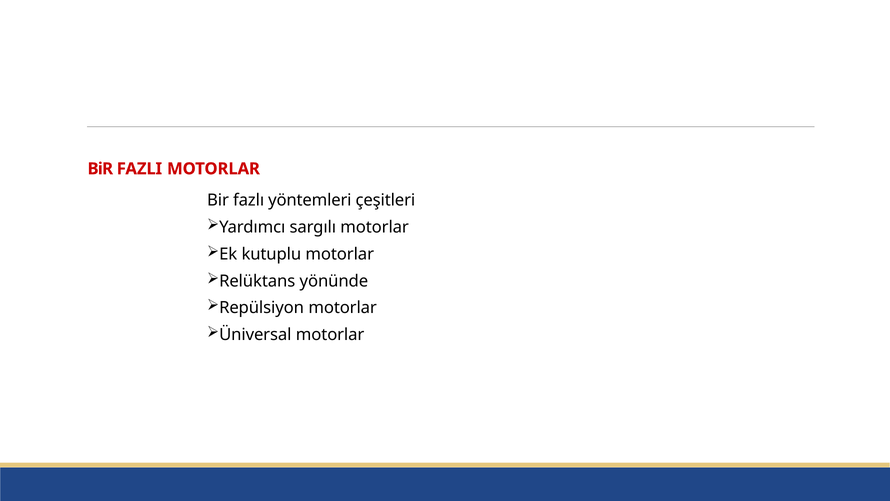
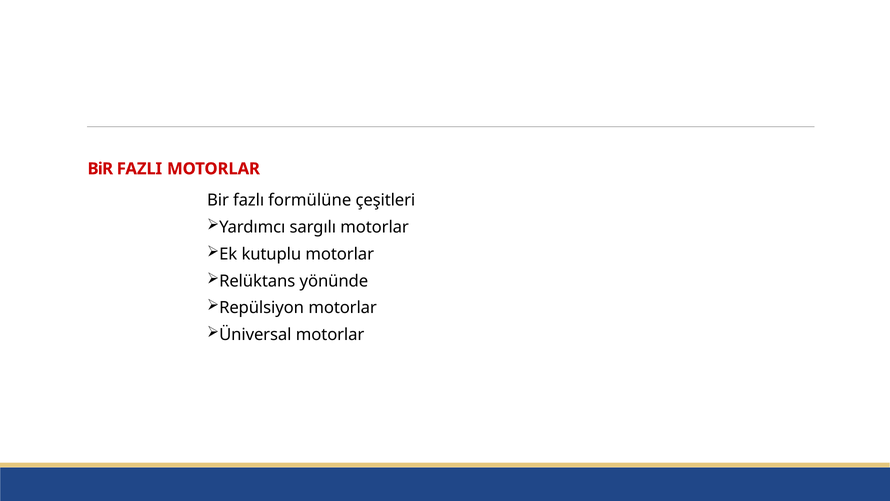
yöntemleri: yöntemleri -> formülüne (310, 200)
